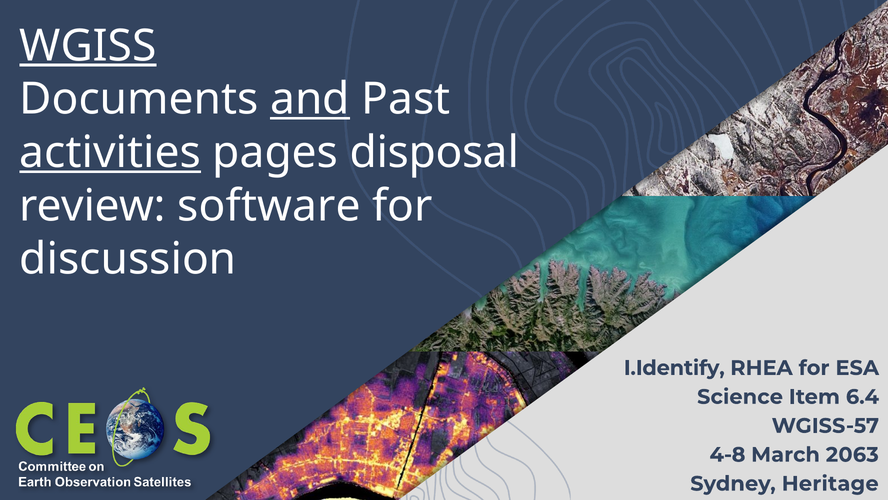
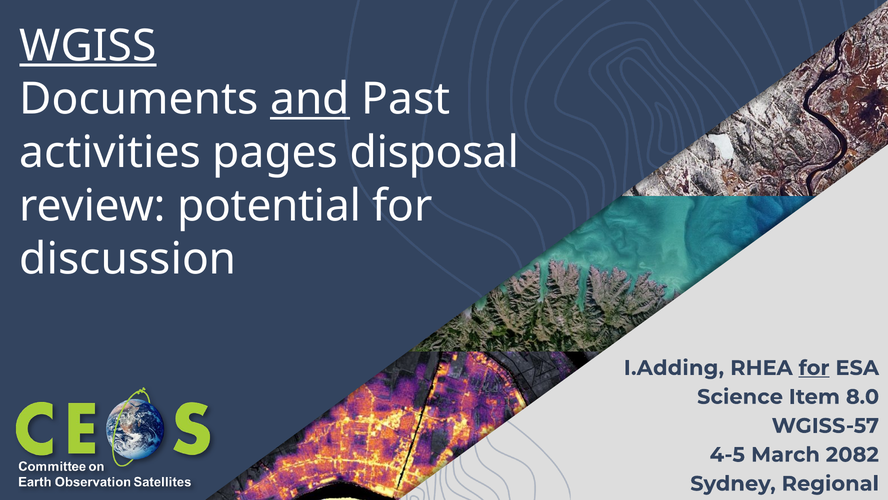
activities underline: present -> none (110, 152)
software: software -> potential (269, 206)
I.Identify: I.Identify -> I.Adding (674, 368)
for underline: none -> present (814, 368)
6.4: 6.4 -> 8.0 (863, 397)
4-8: 4-8 -> 4-5 (727, 454)
2063: 2063 -> 2082 (852, 454)
Heritage: Heritage -> Regional (830, 483)
